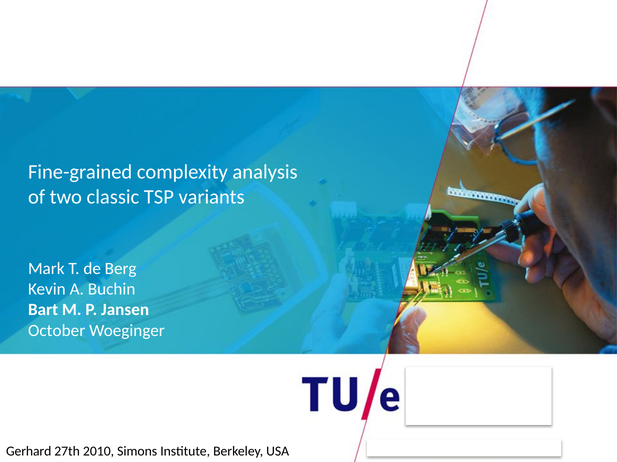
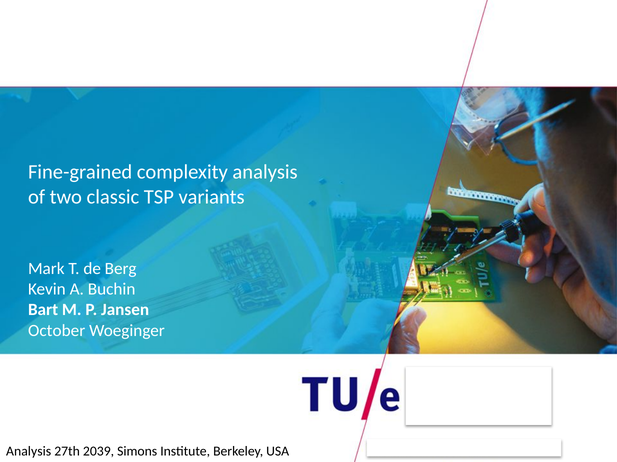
Gerhard: Gerhard -> Analysis (29, 452)
2010: 2010 -> 2039 (99, 452)
